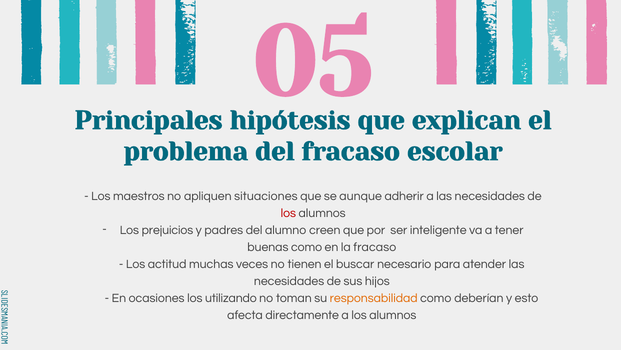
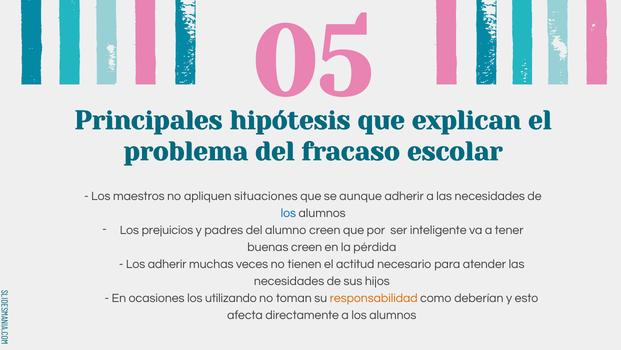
los colour: red -> blue (288, 213)
buenas como: como -> creen (307, 247)
la fracaso: fracaso -> pérdida (375, 247)
Los actitud: actitud -> adherir (167, 264)
buscar: buscar -> actitud (355, 264)
